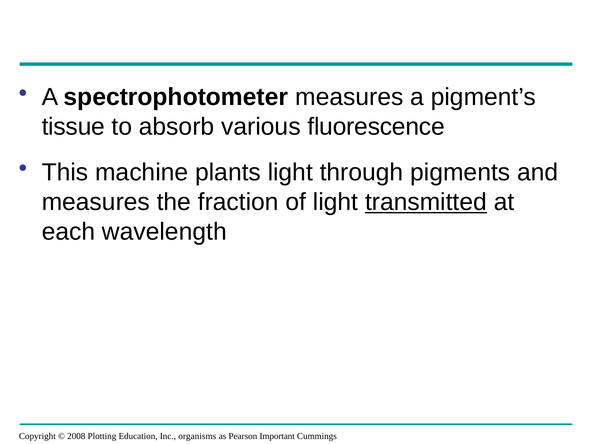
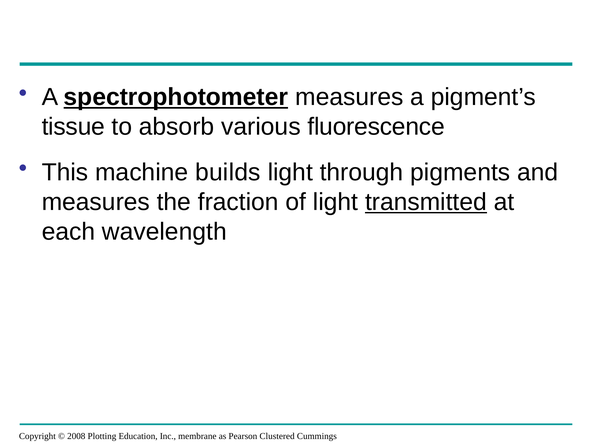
spectrophotometer underline: none -> present (176, 97)
plants: plants -> builds (228, 172)
organisms: organisms -> membrane (197, 436)
Important: Important -> Clustered (277, 436)
